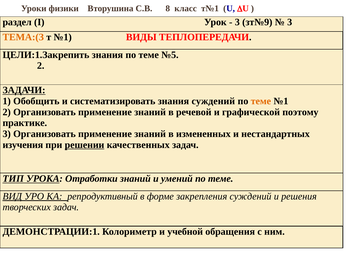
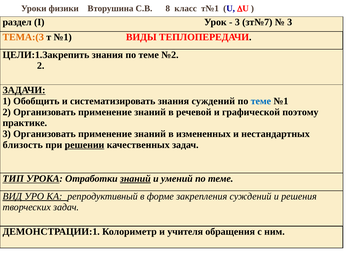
зт№9: зт№9 -> зт№7 (257, 22)
№5: №5 -> №2 (170, 55)
теме colour: orange -> blue (261, 101)
изучения: изучения -> близость (23, 145)
знаний underline: none -> present (135, 178)
учебной: учебной -> учителя (185, 231)
